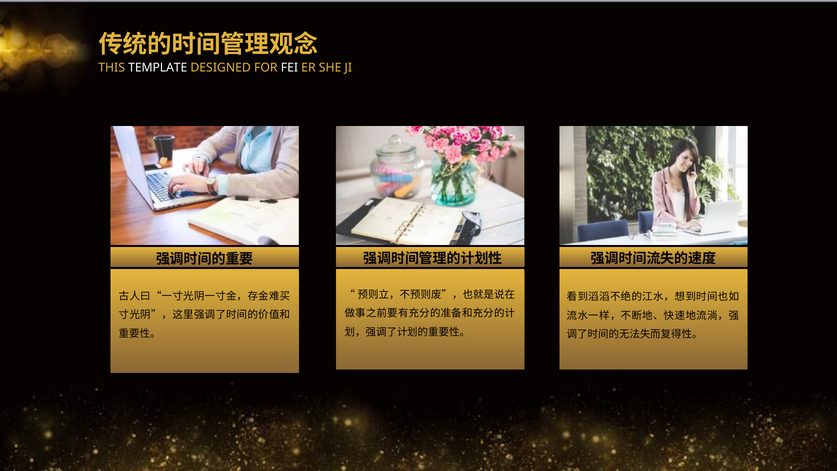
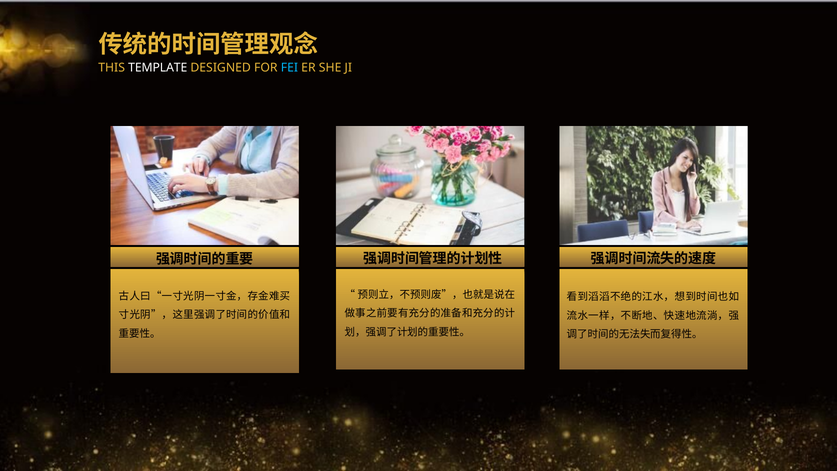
FEI colour: white -> light blue (289, 67)
